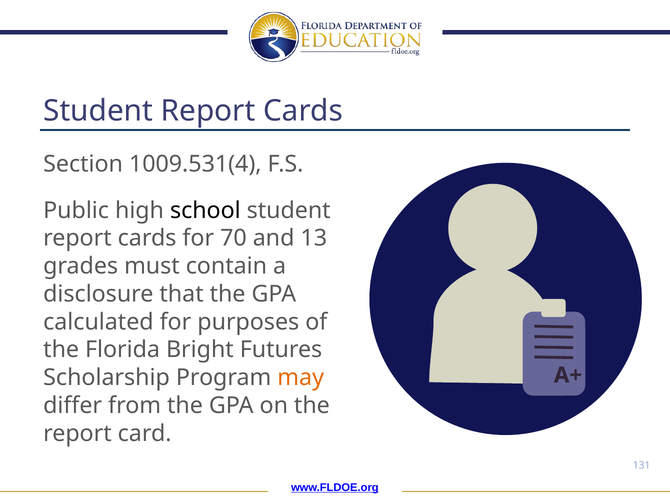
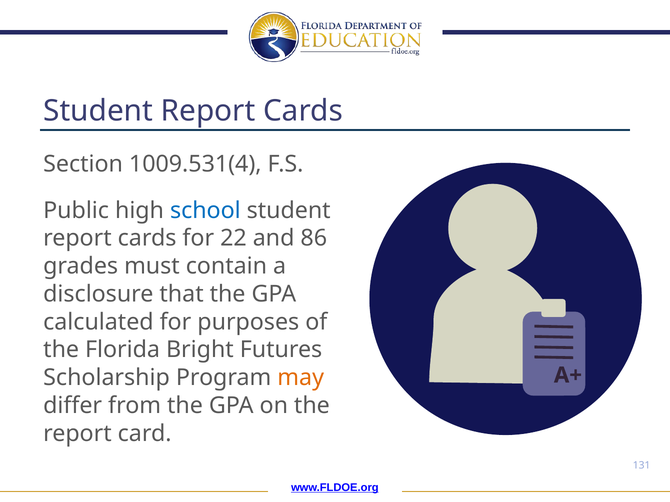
school colour: black -> blue (205, 211)
70: 70 -> 22 (233, 239)
13: 13 -> 86 (314, 239)
